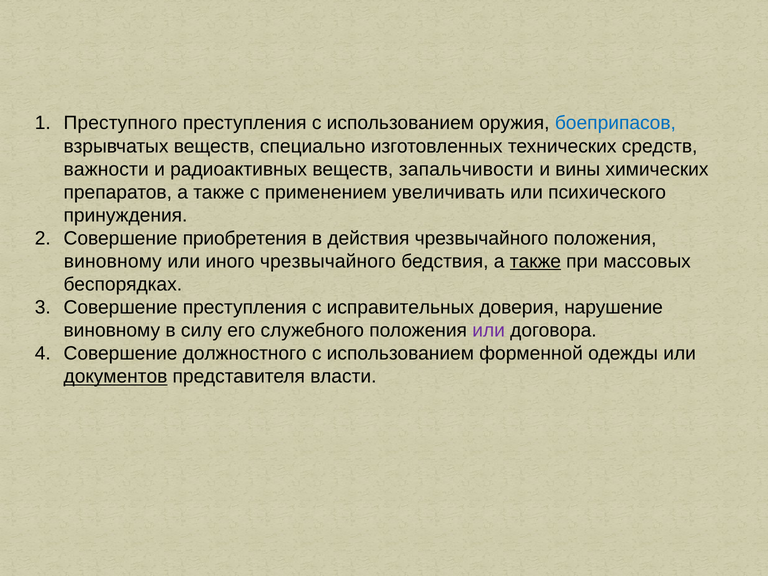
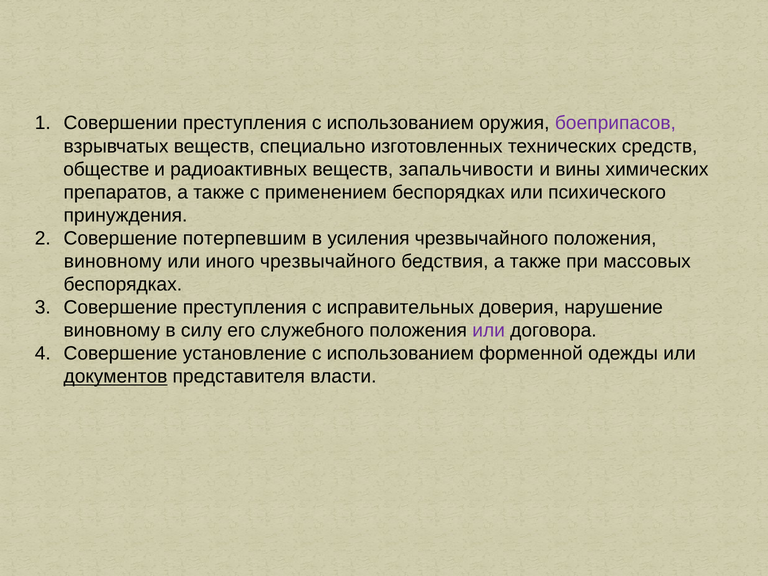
Преступного: Преступного -> Совершении (120, 123)
боеприпасов colour: blue -> purple (615, 123)
важности: важности -> обществе (106, 169)
применением увеличивать: увеличивать -> беспорядках (449, 192)
приобретения: приобретения -> потерпевшим (245, 238)
действия: действия -> усиления (368, 238)
также underline: present -> none (535, 261)
должностного: должностного -> установление (245, 354)
